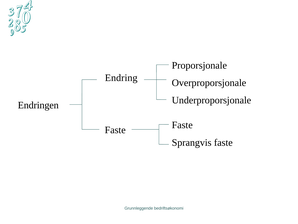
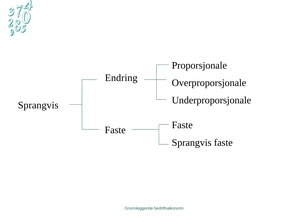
Endringen: Endringen -> Sprangvis (38, 105)
